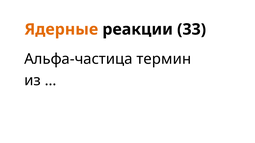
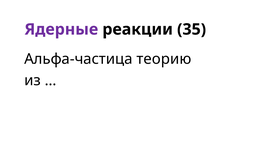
Ядерные colour: orange -> purple (61, 29)
33: 33 -> 35 (192, 29)
термин: термин -> теорию (164, 59)
